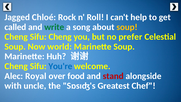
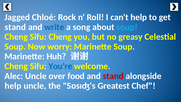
called: called -> stand (15, 27)
write colour: green -> blue (54, 27)
soup colour: yellow -> light blue (127, 27)
prefer: prefer -> greasy (131, 37)
world: world -> worry (60, 47)
Alec Royal: Royal -> Uncle (36, 76)
with: with -> help (13, 86)
